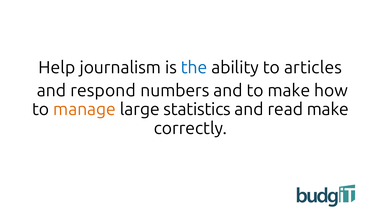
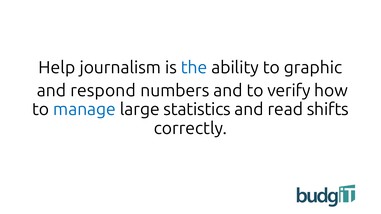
articles: articles -> graphic (313, 68)
to make: make -> verify (289, 91)
manage colour: orange -> blue (85, 110)
read make: make -> shifts (328, 110)
